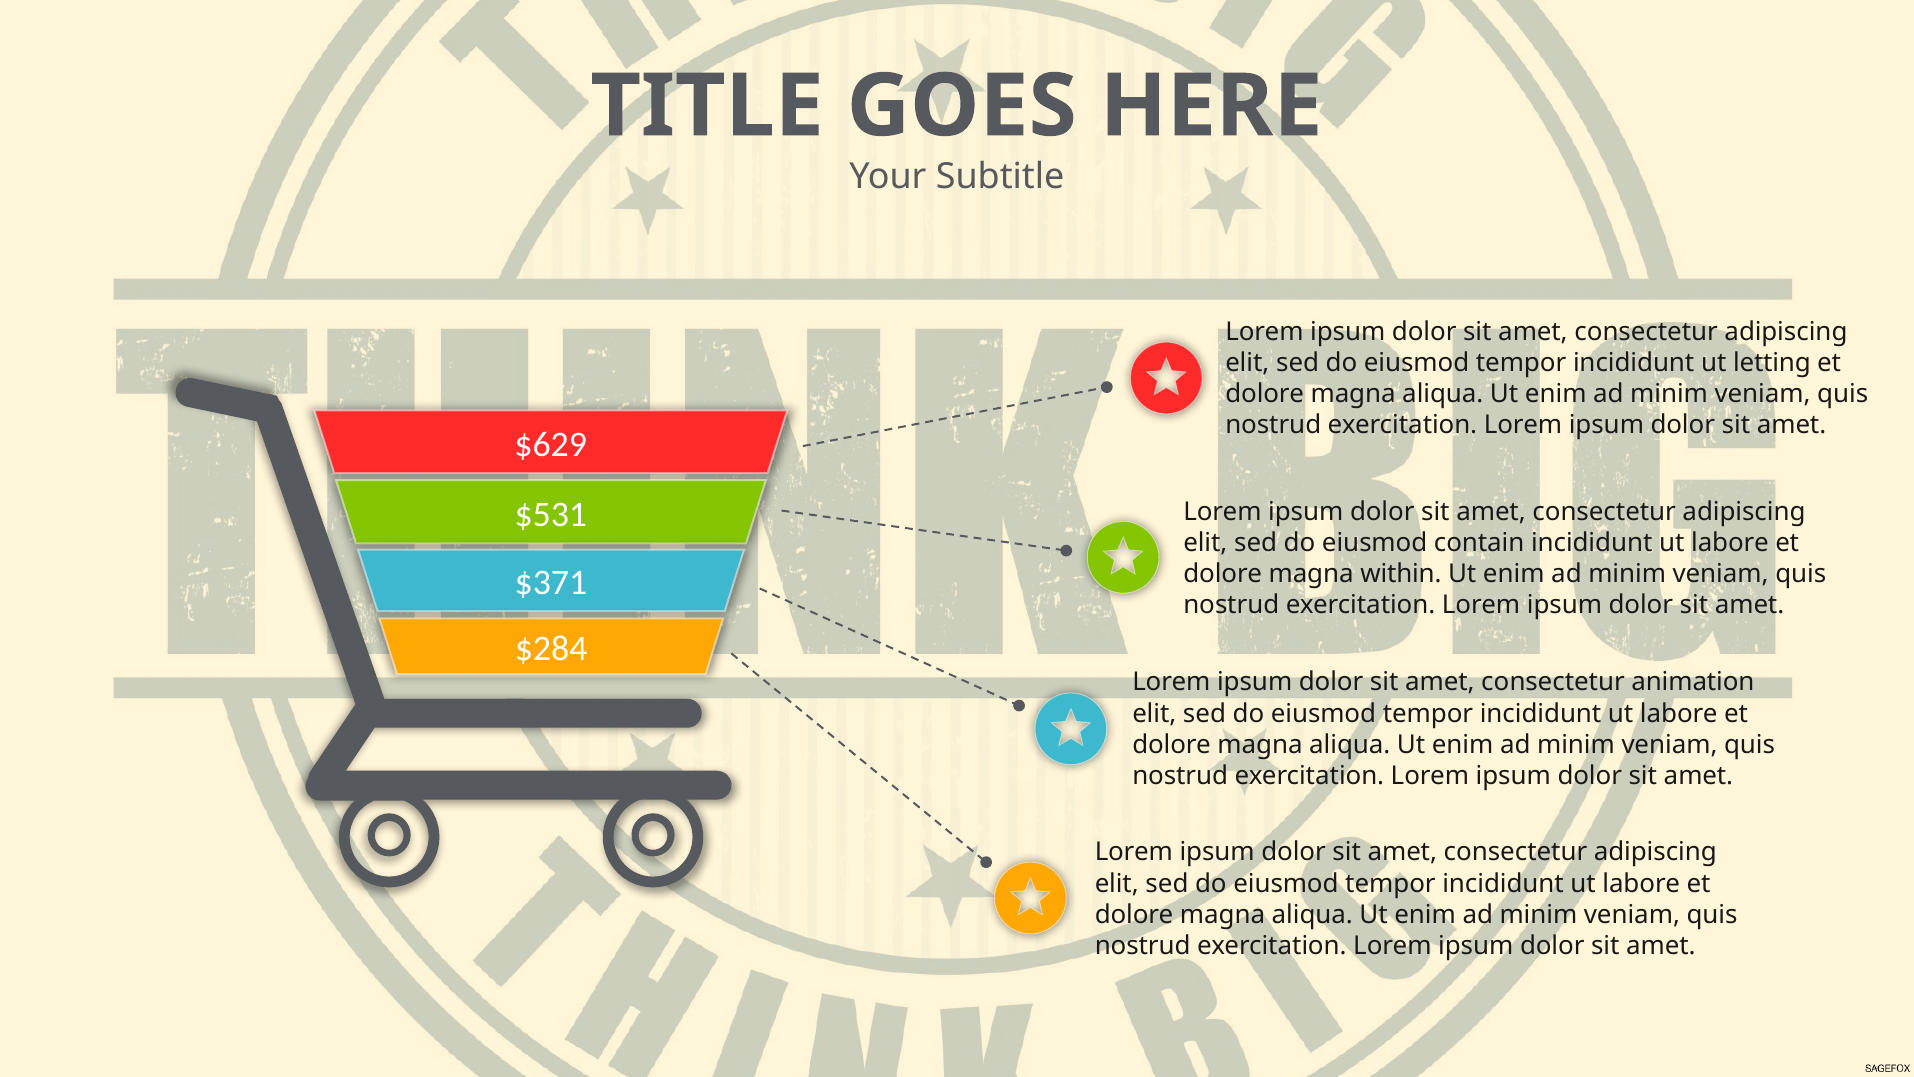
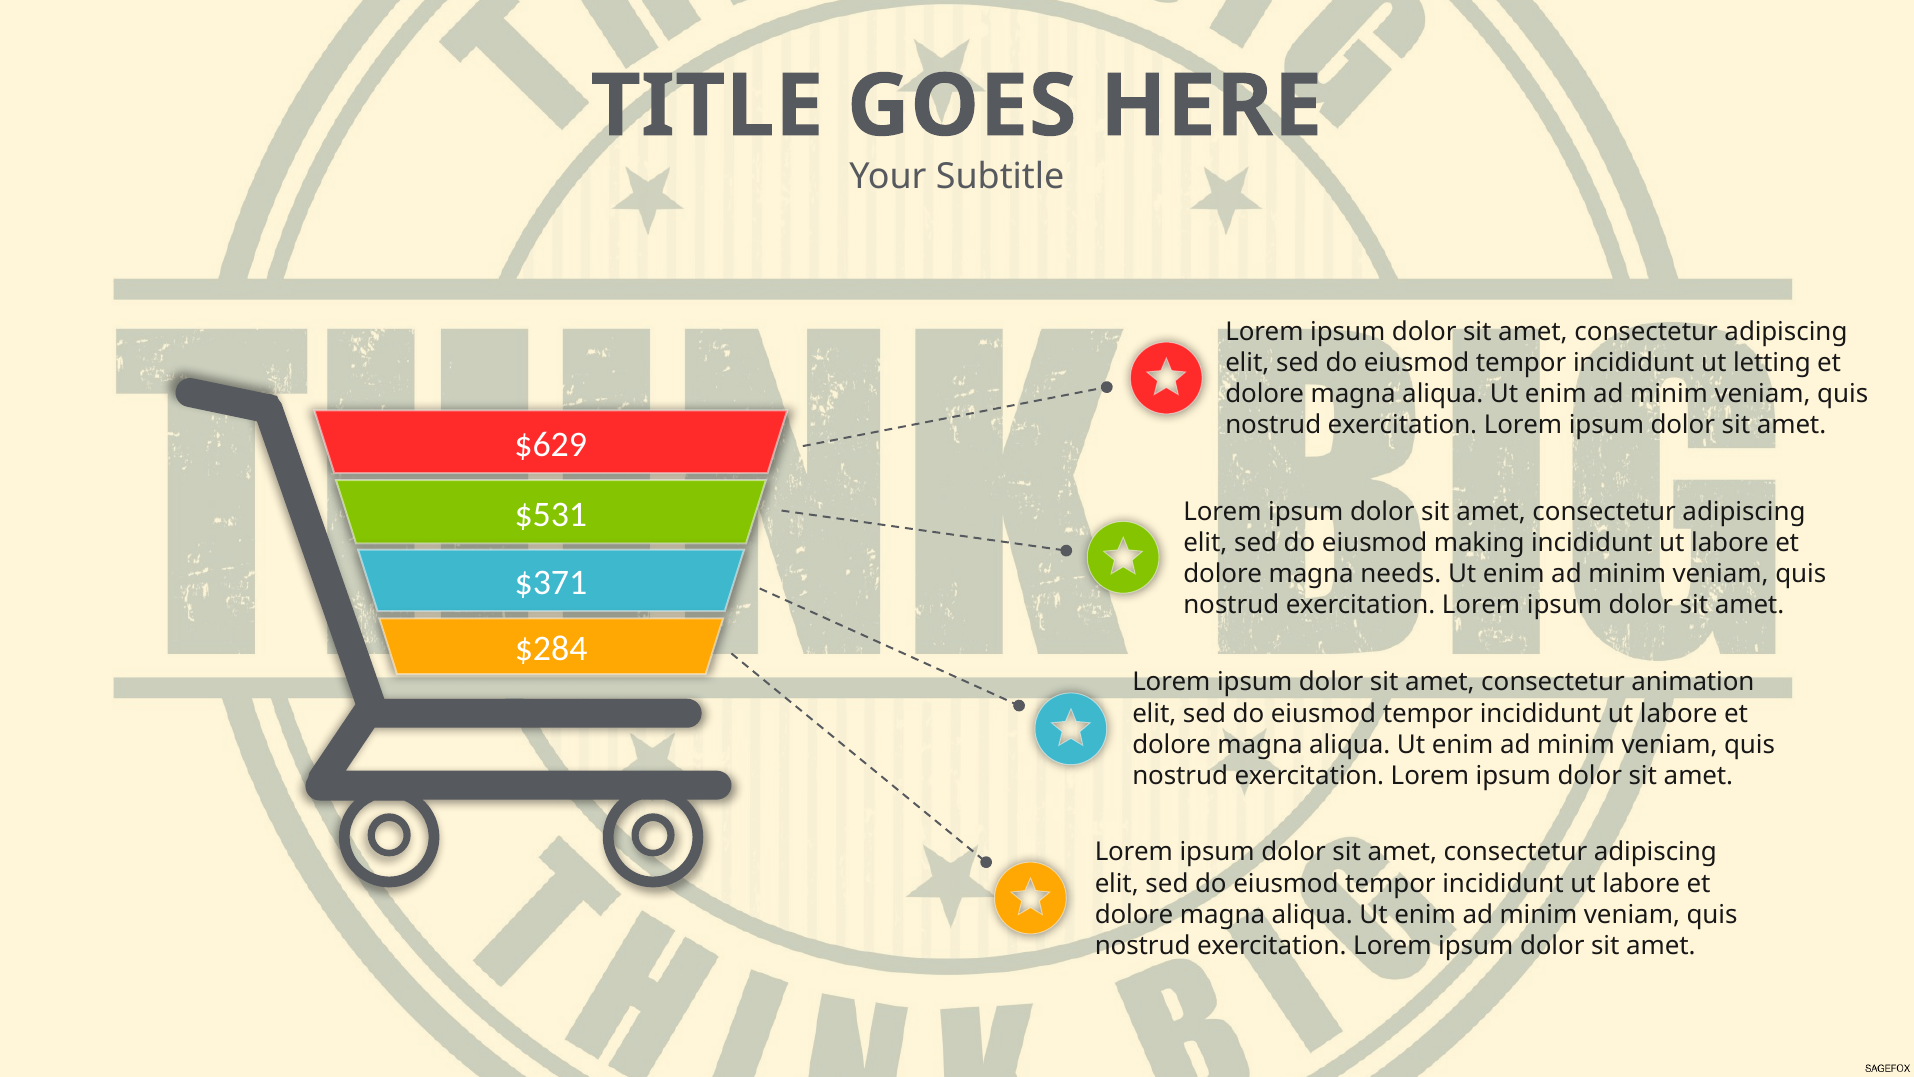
contain: contain -> making (1479, 543)
within: within -> needs (1401, 574)
